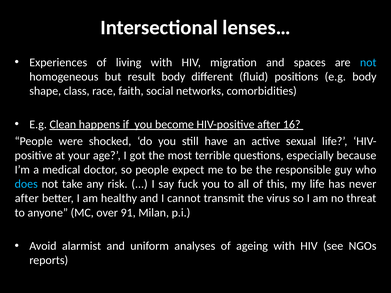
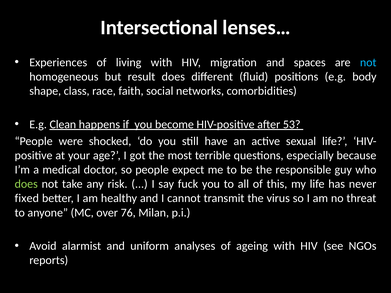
result body: body -> does (173, 77)
16: 16 -> 53 (292, 125)
does colour: light blue -> light green (26, 184)
after: after -> fixed (27, 198)
91: 91 -> 76 (128, 213)
